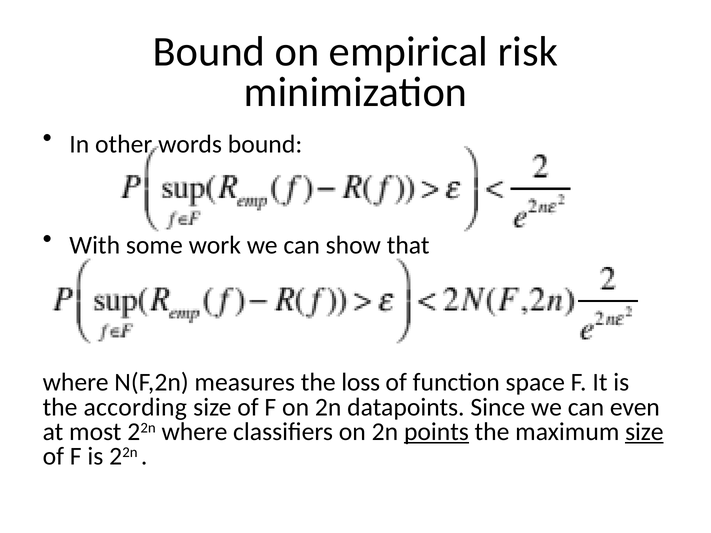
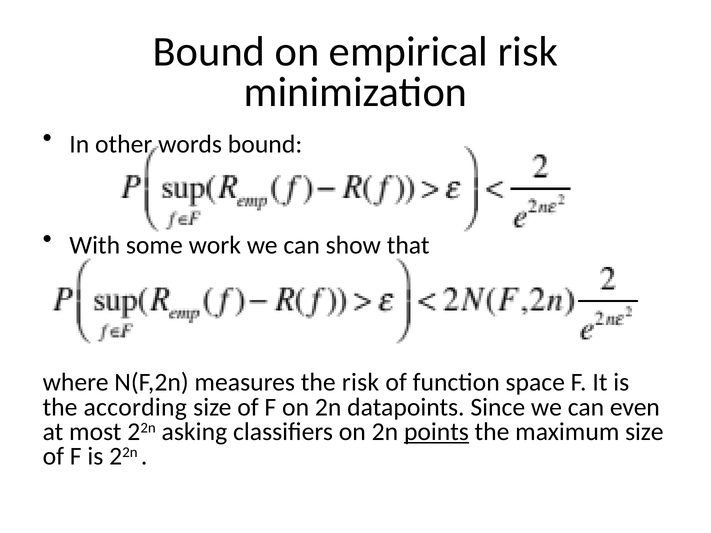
the loss: loss -> risk (360, 383)
22n where: where -> asking (194, 432)
size underline: present -> none (644, 432)
